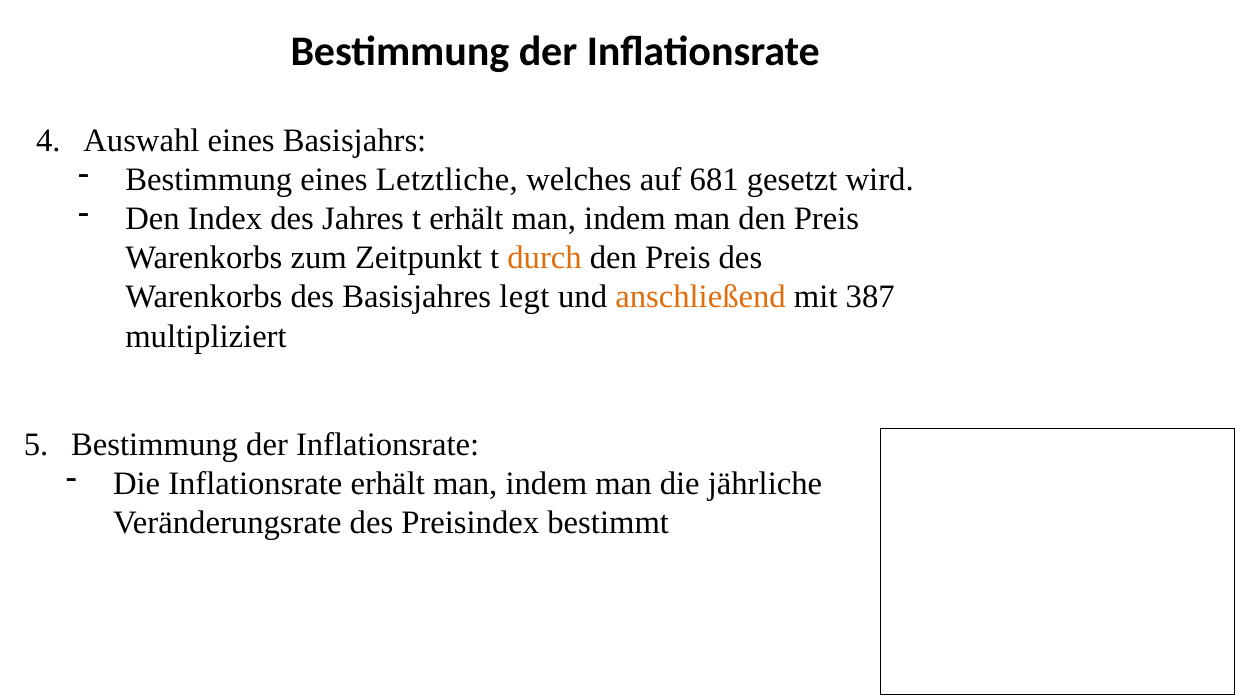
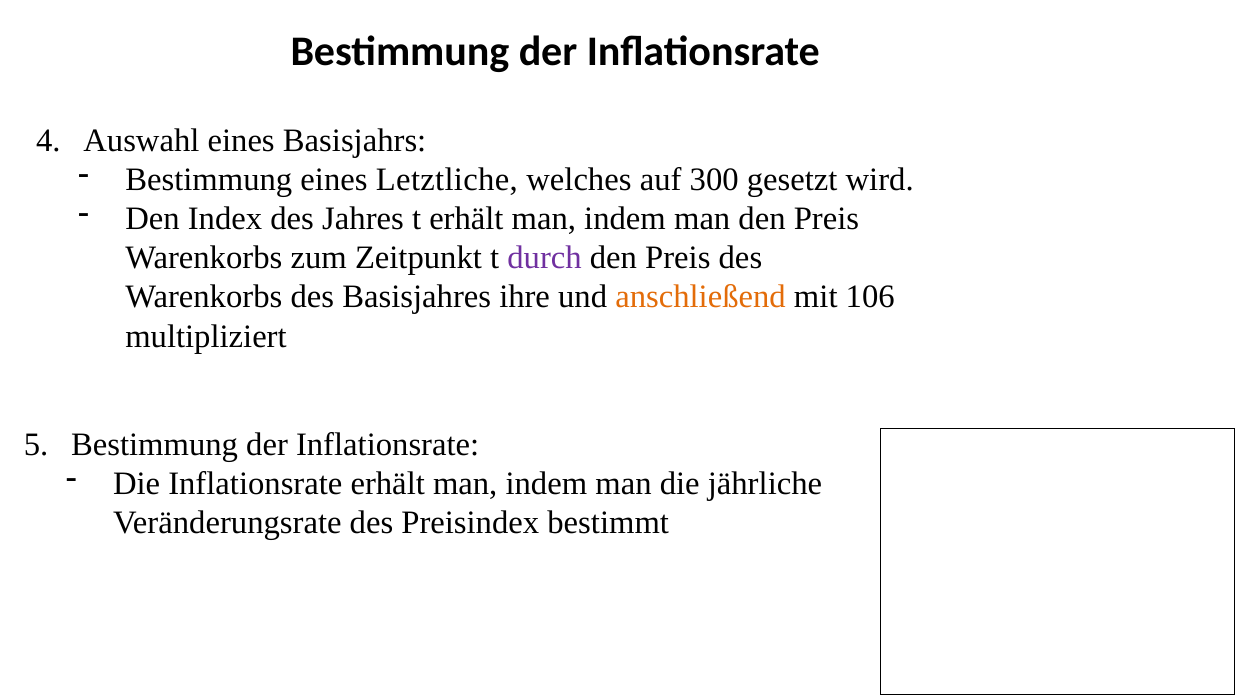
681: 681 -> 300 (714, 179)
durch colour: orange -> purple (545, 258)
legt: legt -> ihre (525, 297)
387: 387 -> 106 (870, 297)
